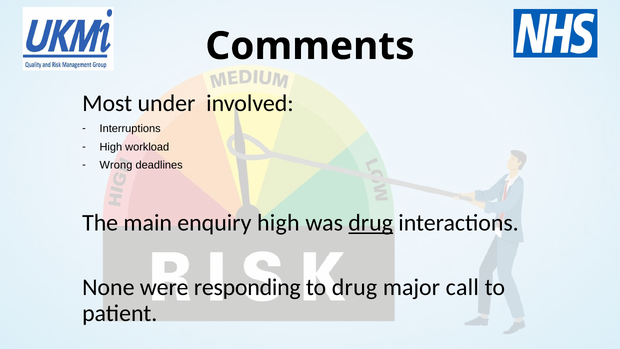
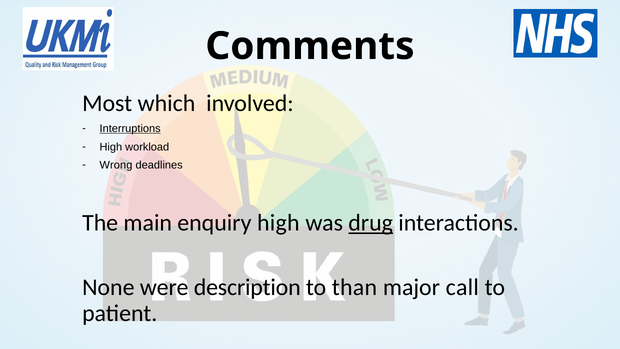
under: under -> which (166, 103)
Interruptions underline: none -> present (130, 128)
responding: responding -> description (247, 287)
to drug: drug -> than (354, 287)
